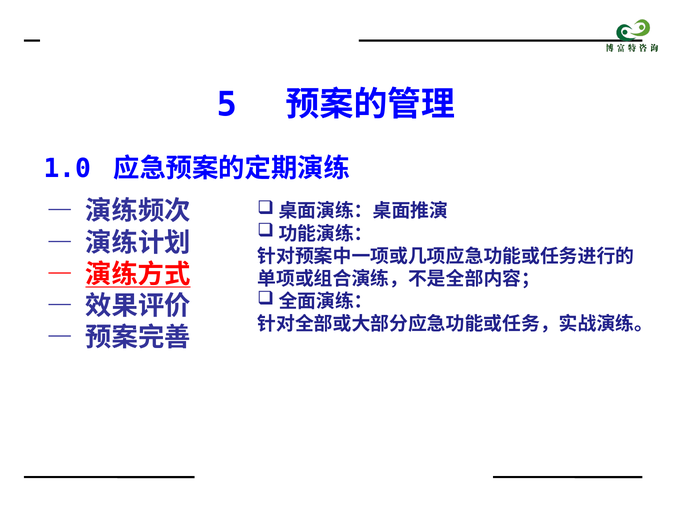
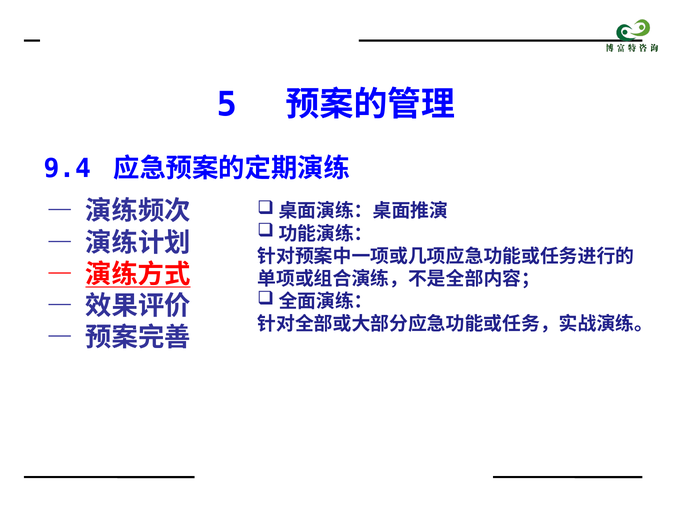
1.0: 1.0 -> 9.4 (67, 169)
